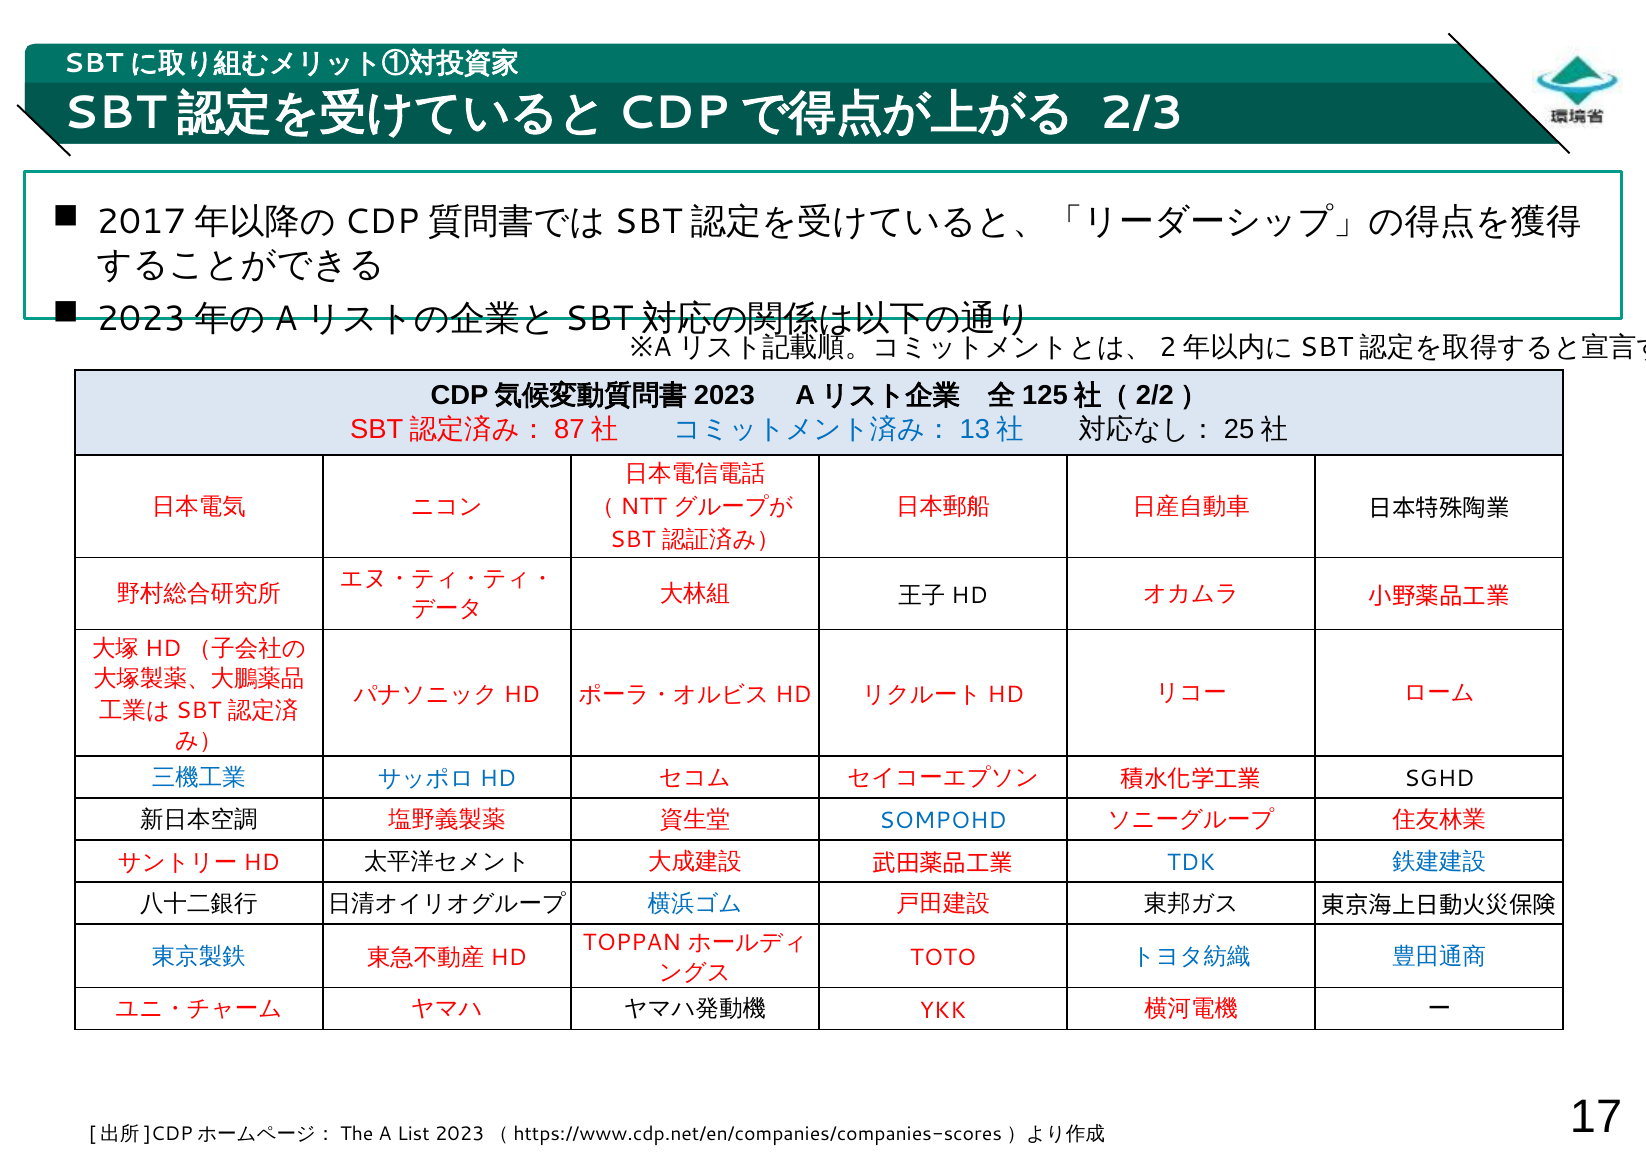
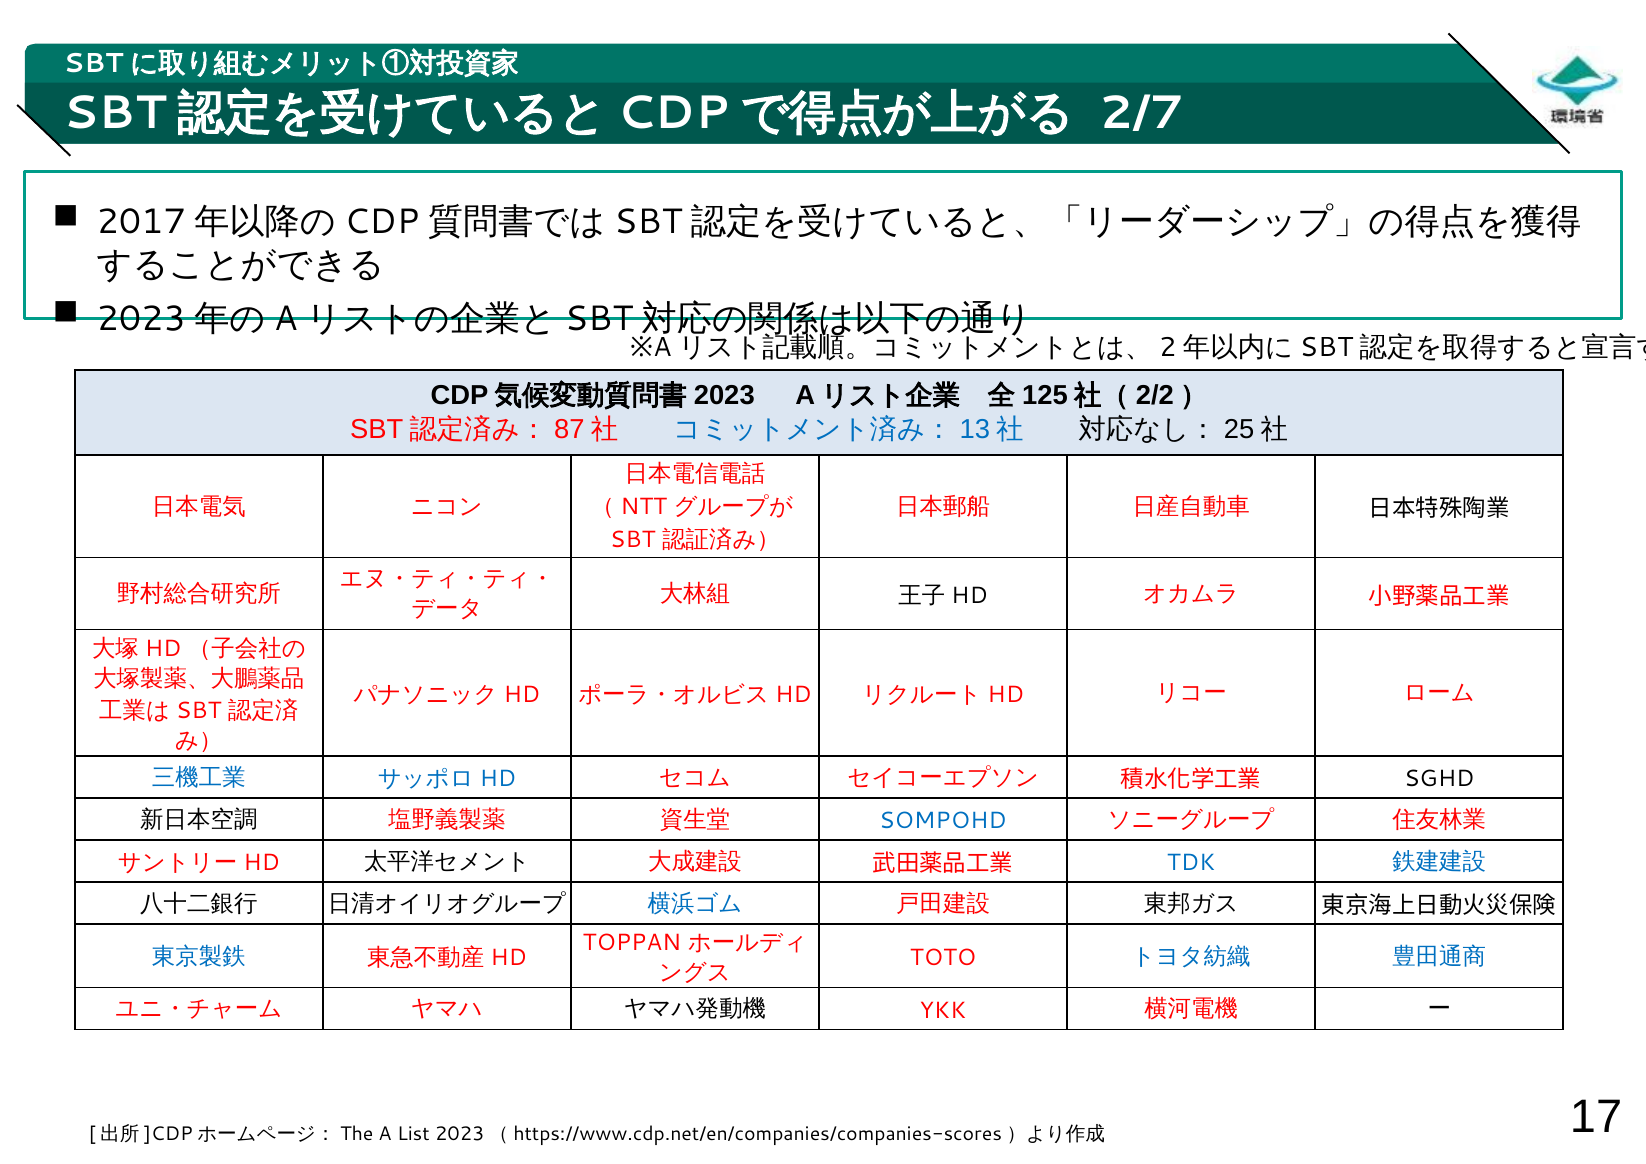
2/3: 2/3 -> 2/7 (1142, 113)
